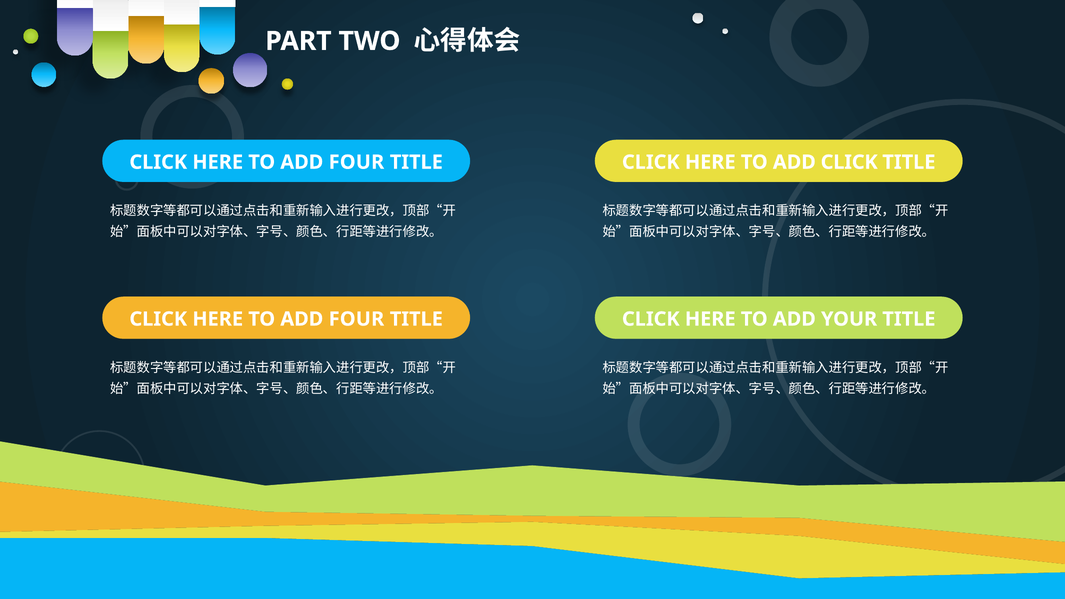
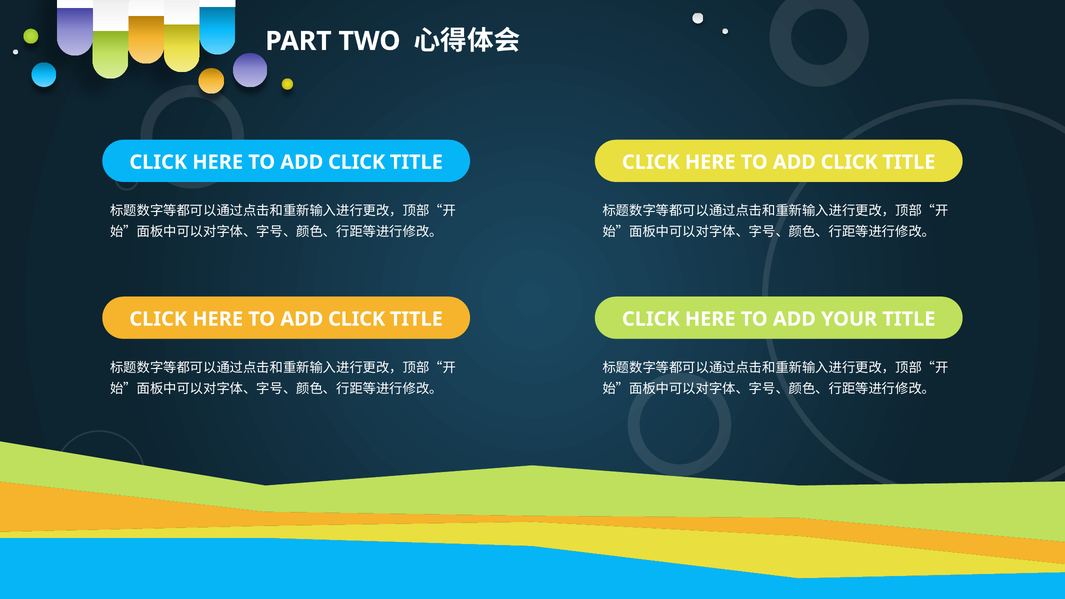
FOUR: FOUR -> CLICK (357, 162)
FOUR: FOUR -> CLICK (357, 319)
